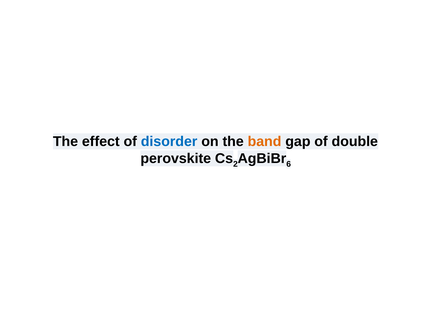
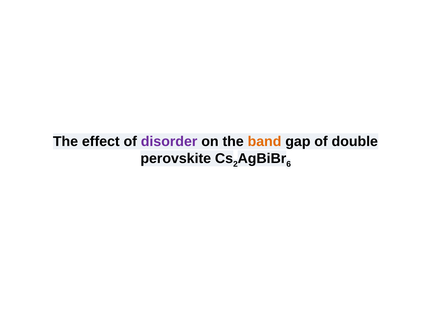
disorder colour: blue -> purple (169, 142)
